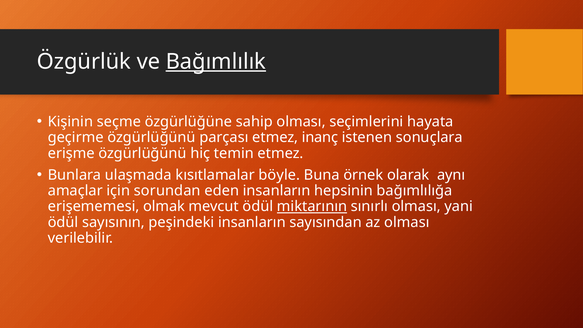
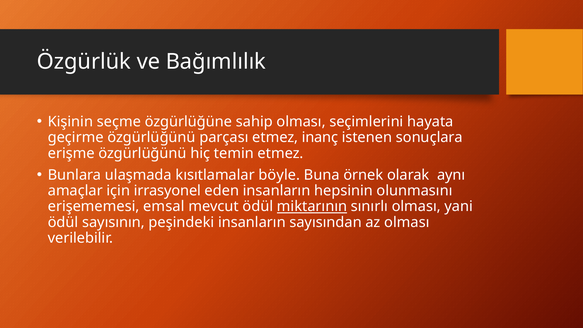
Bağımlılık underline: present -> none (216, 62)
sorundan: sorundan -> irrasyonel (167, 191)
bağımlılığa: bağımlılığa -> olunmasını (415, 191)
olmak: olmak -> emsal (164, 206)
